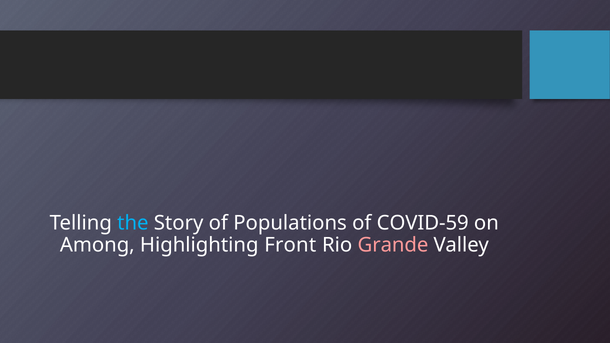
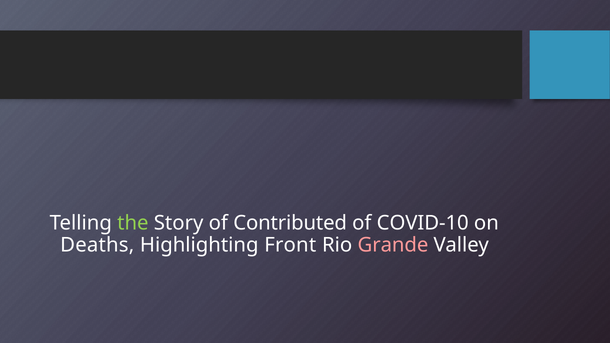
the colour: light blue -> light green (133, 223)
Populations: Populations -> Contributed (290, 223)
COVID-59: COVID-59 -> COVID-10 (423, 223)
Among: Among -> Deaths (97, 245)
